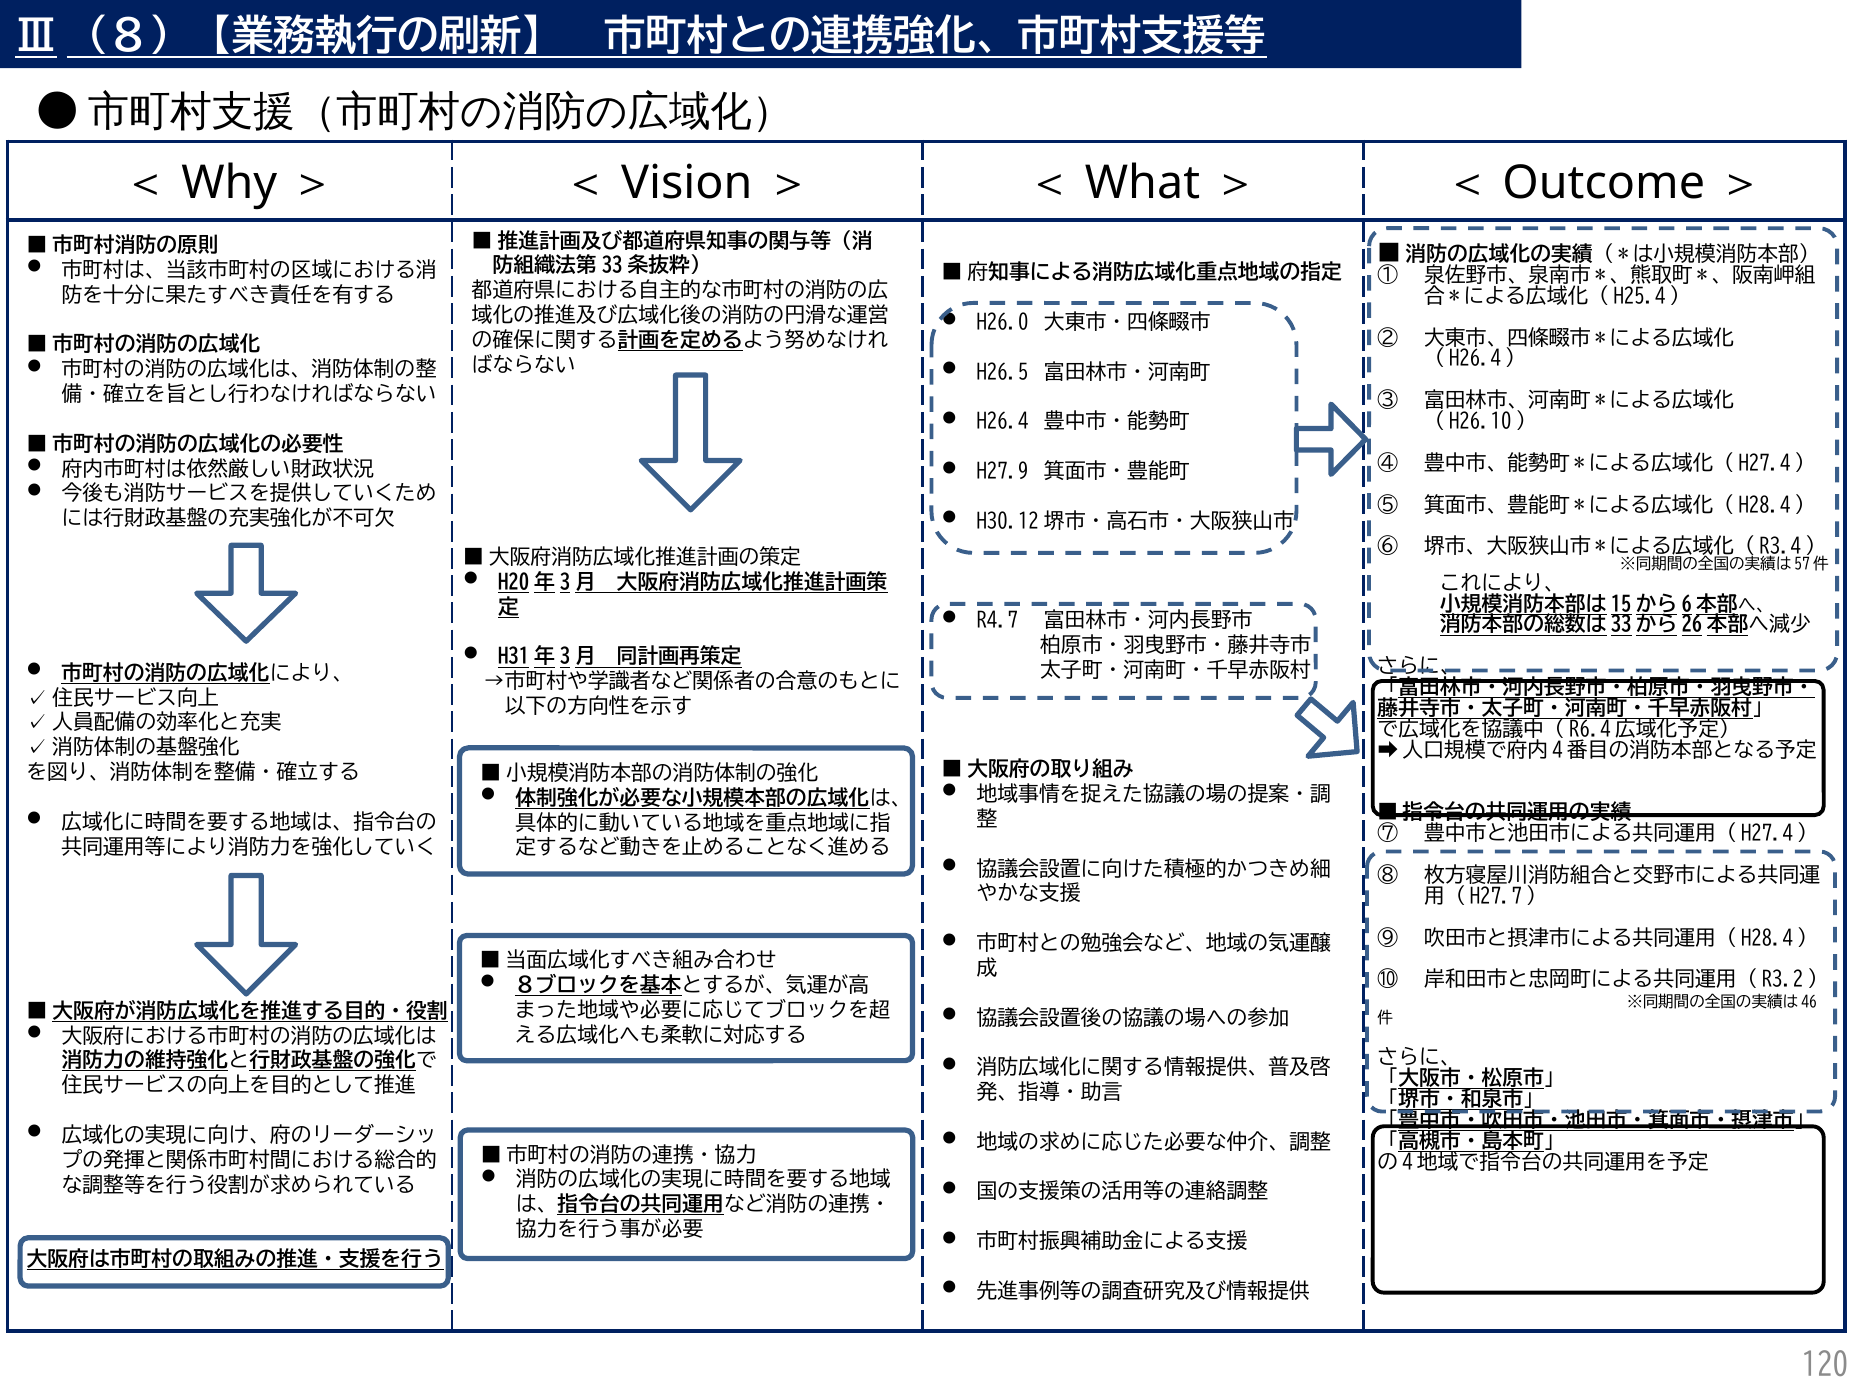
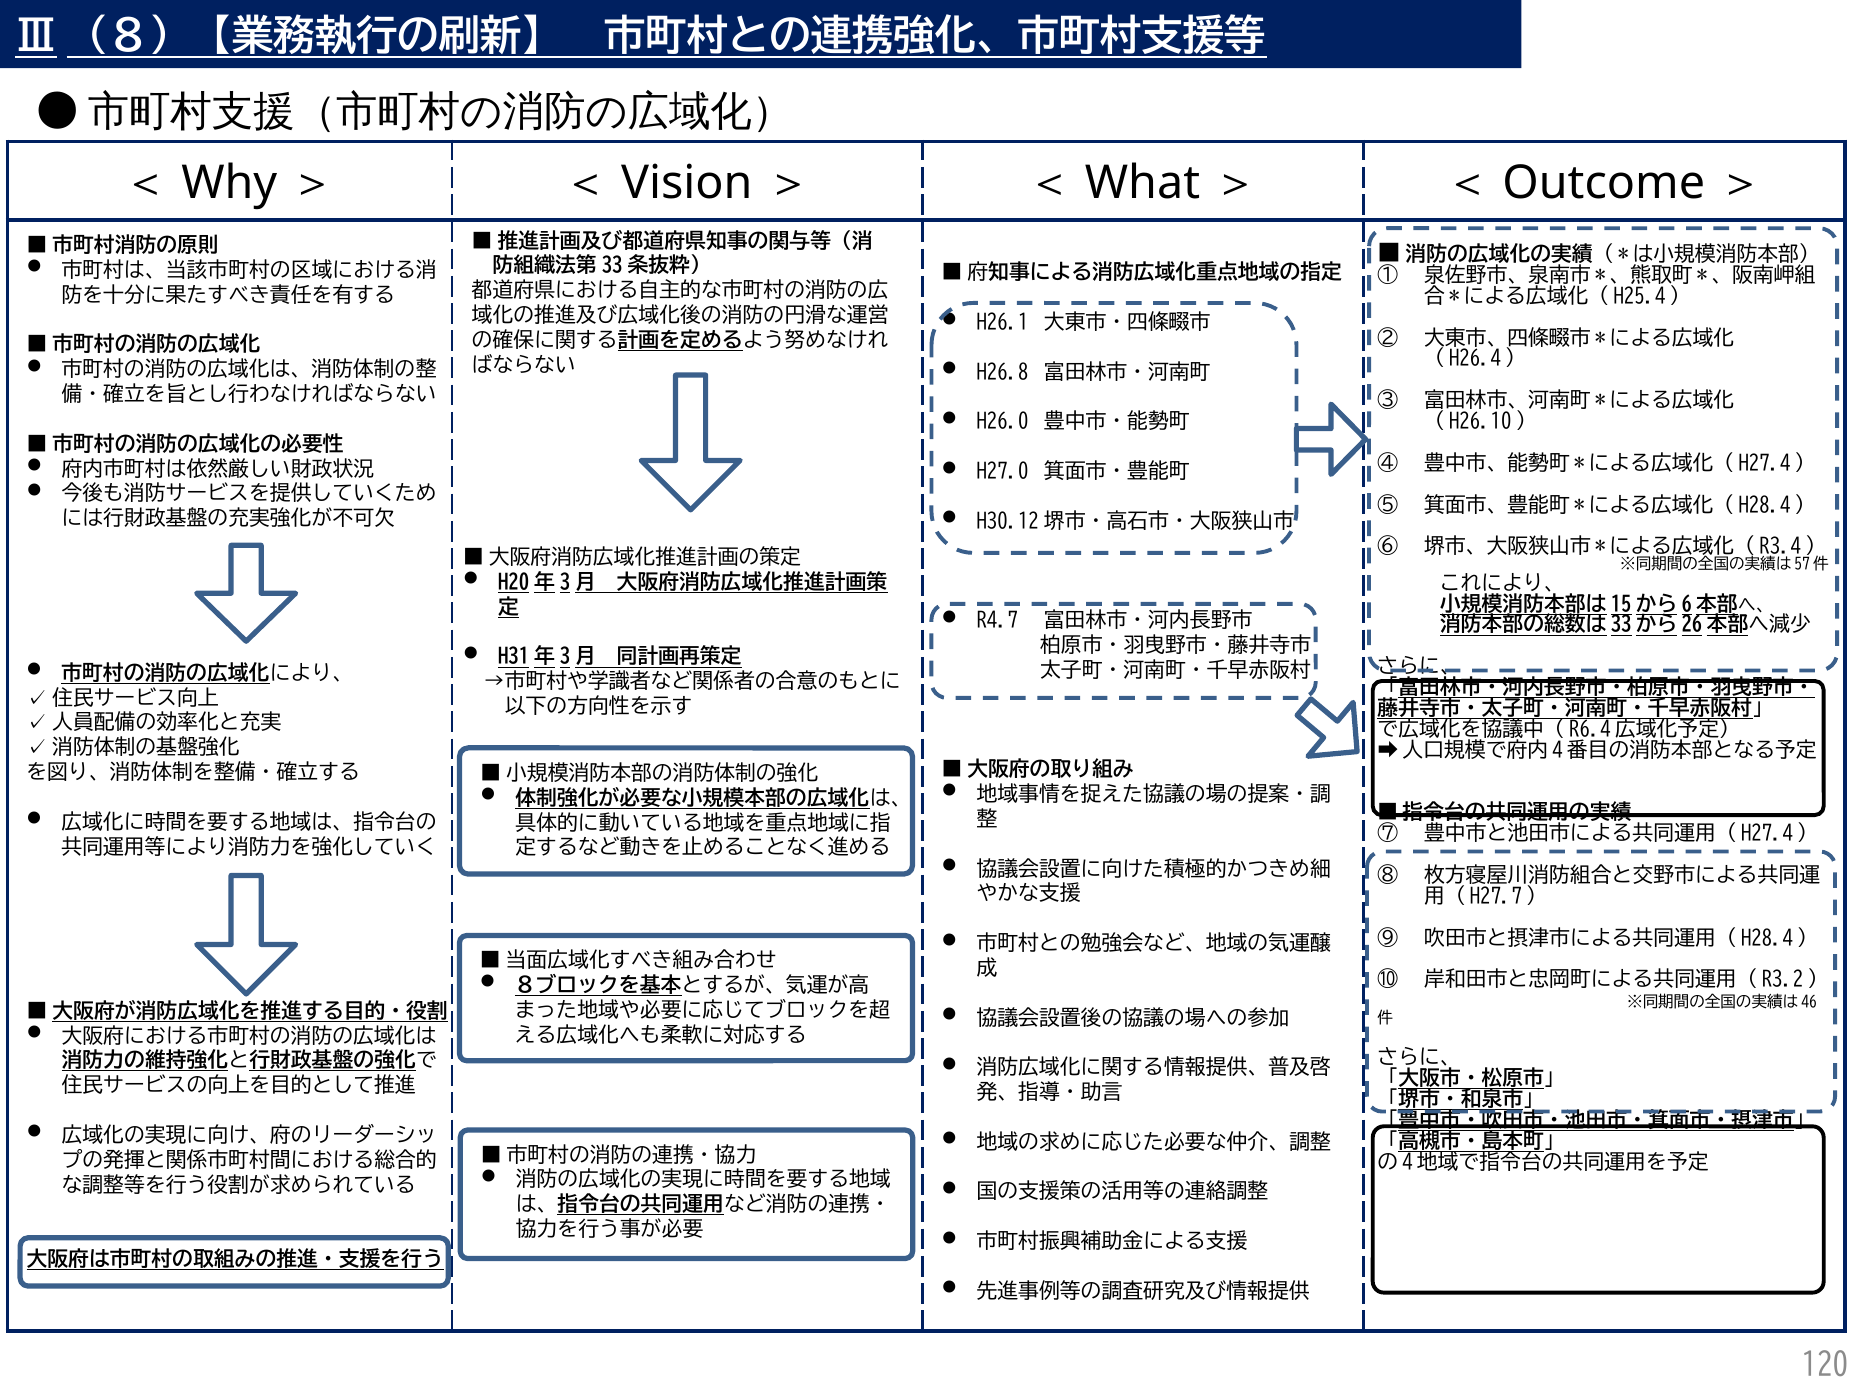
H26.0: H26.0 -> H26.1 (1002, 323)
H26.5: H26.5 -> H26.8 (1002, 372)
H26.4: H26.4 -> H26.0 (1002, 422)
H27.9: H27.9 -> H27.0 (1002, 472)
